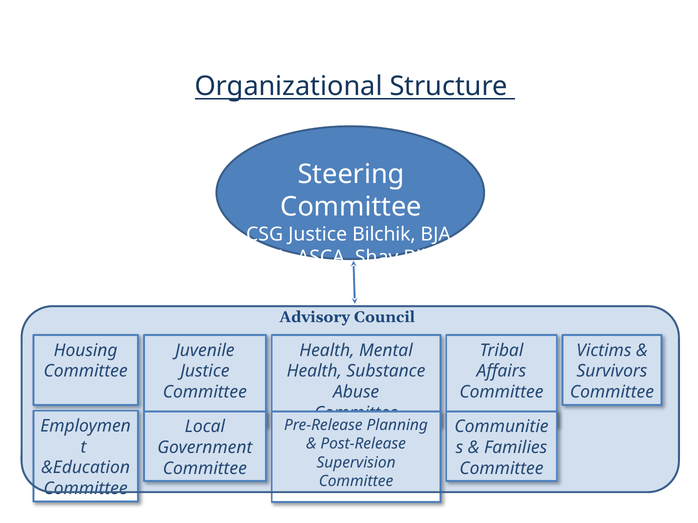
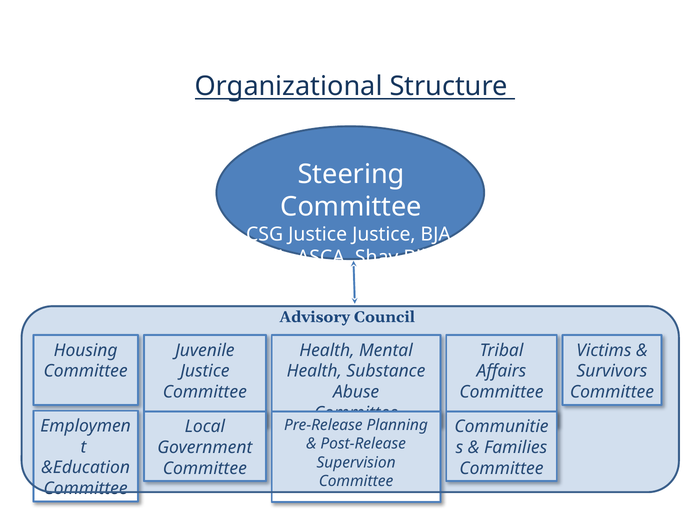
Justice Bilchik: Bilchik -> Justice (384, 234)
